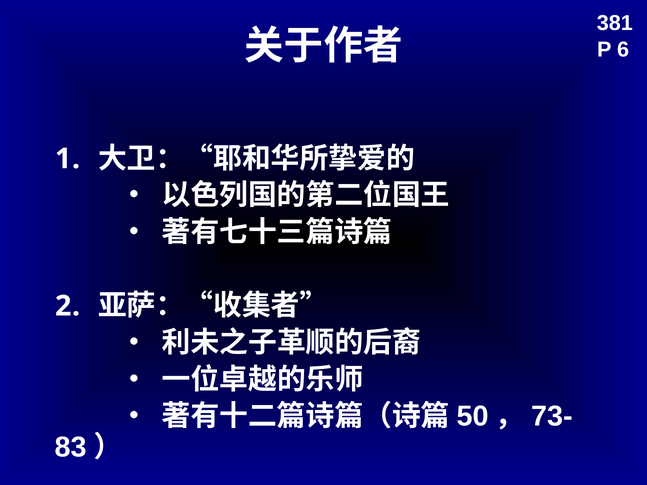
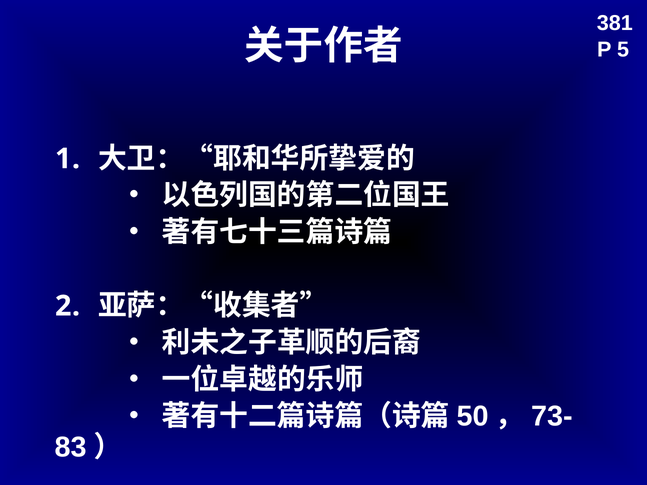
6: 6 -> 5 (623, 50)
